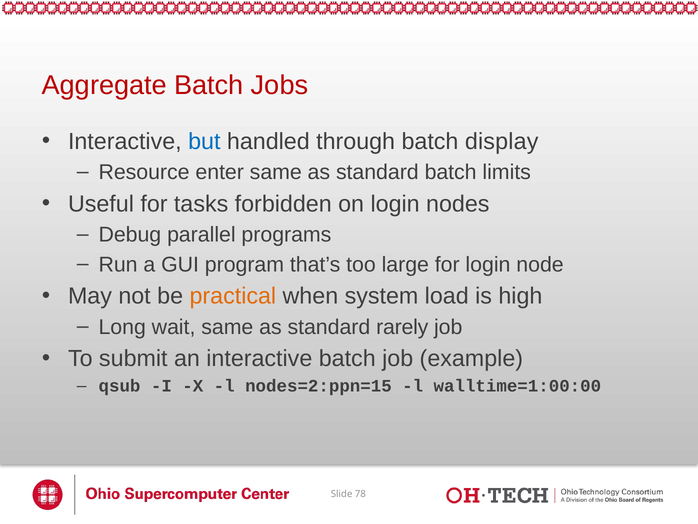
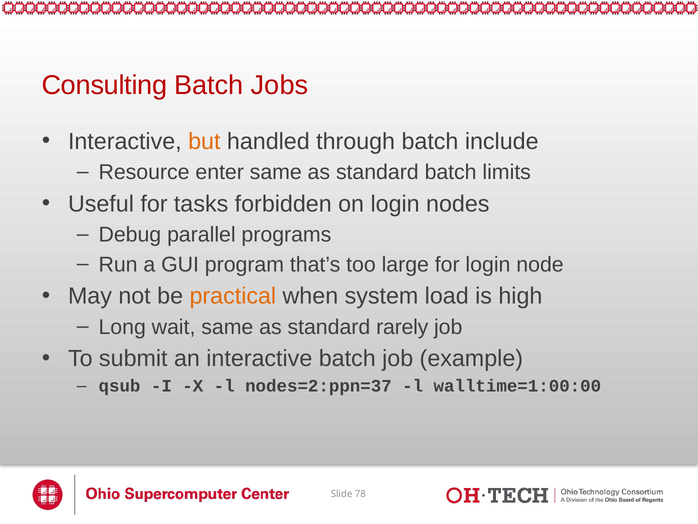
Aggregate: Aggregate -> Consulting (104, 85)
but colour: blue -> orange (204, 141)
display: display -> include (502, 141)
nodes=2:ppn=15: nodes=2:ppn=15 -> nodes=2:ppn=37 (318, 386)
